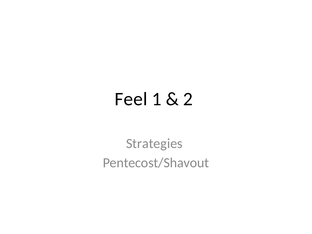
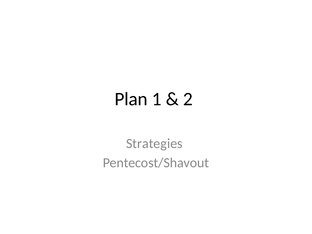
Feel: Feel -> Plan (131, 99)
